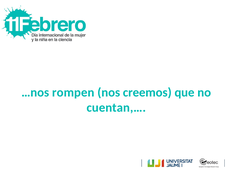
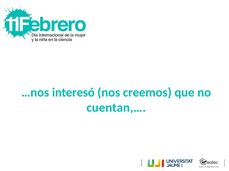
rompen: rompen -> interesó (73, 93)
